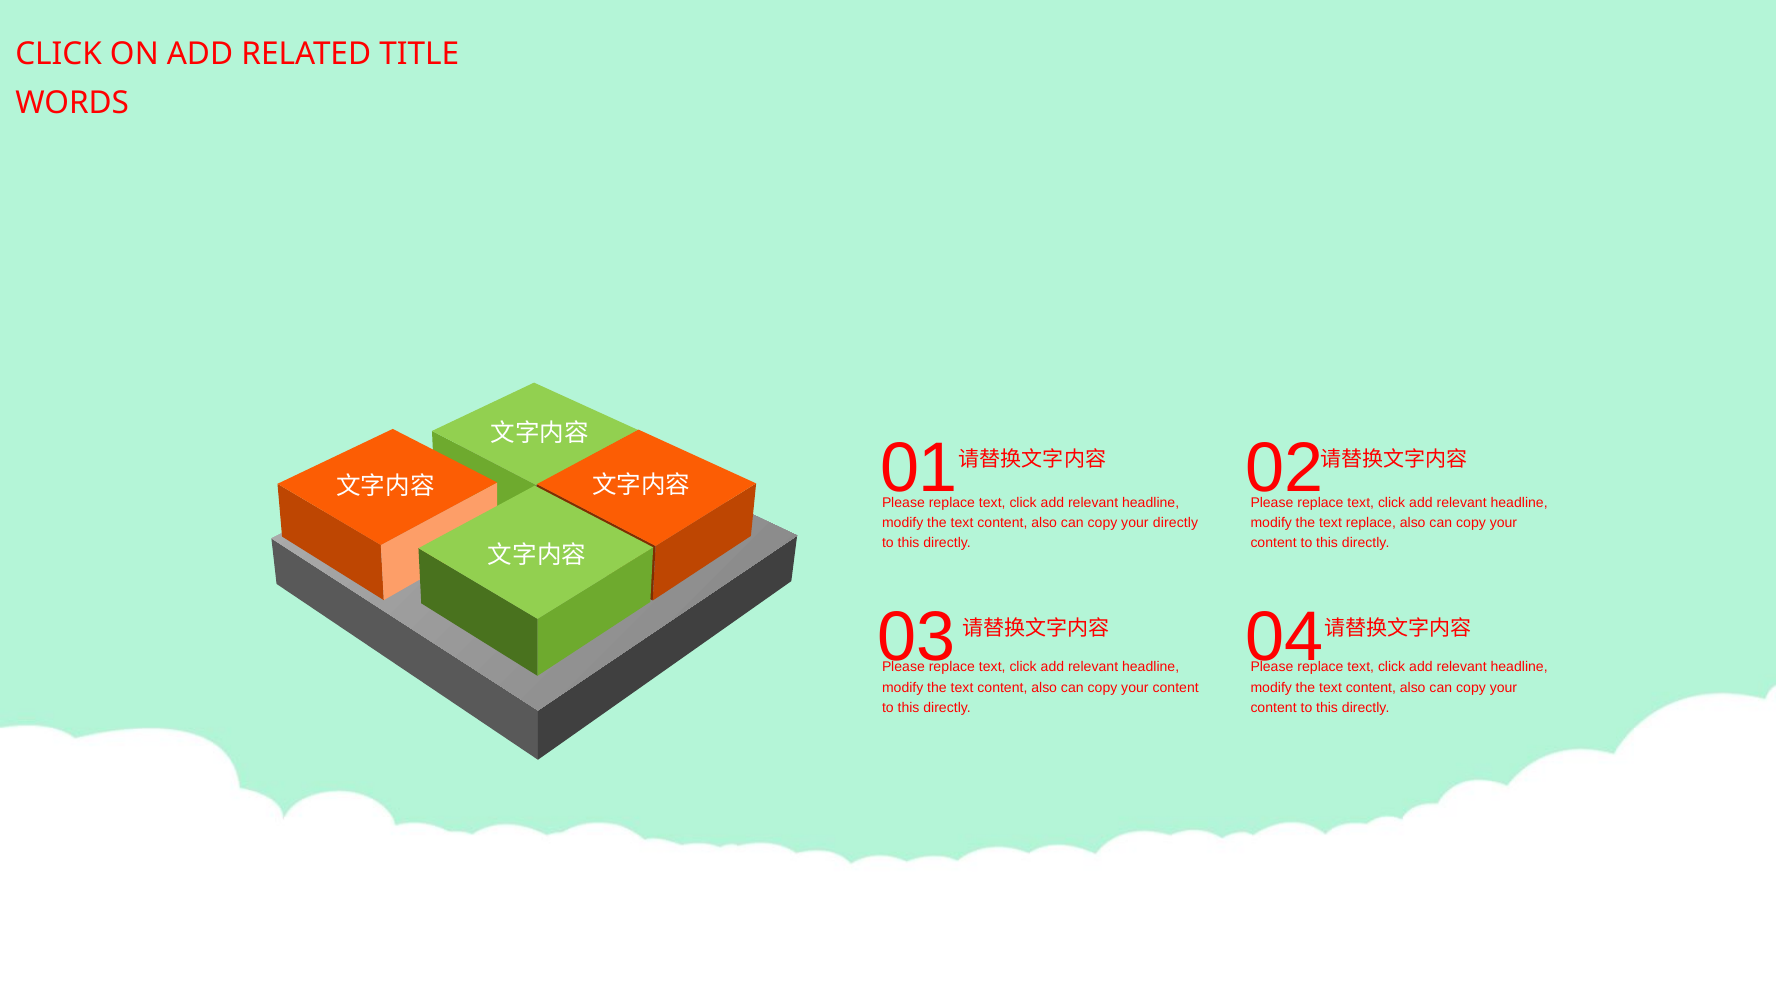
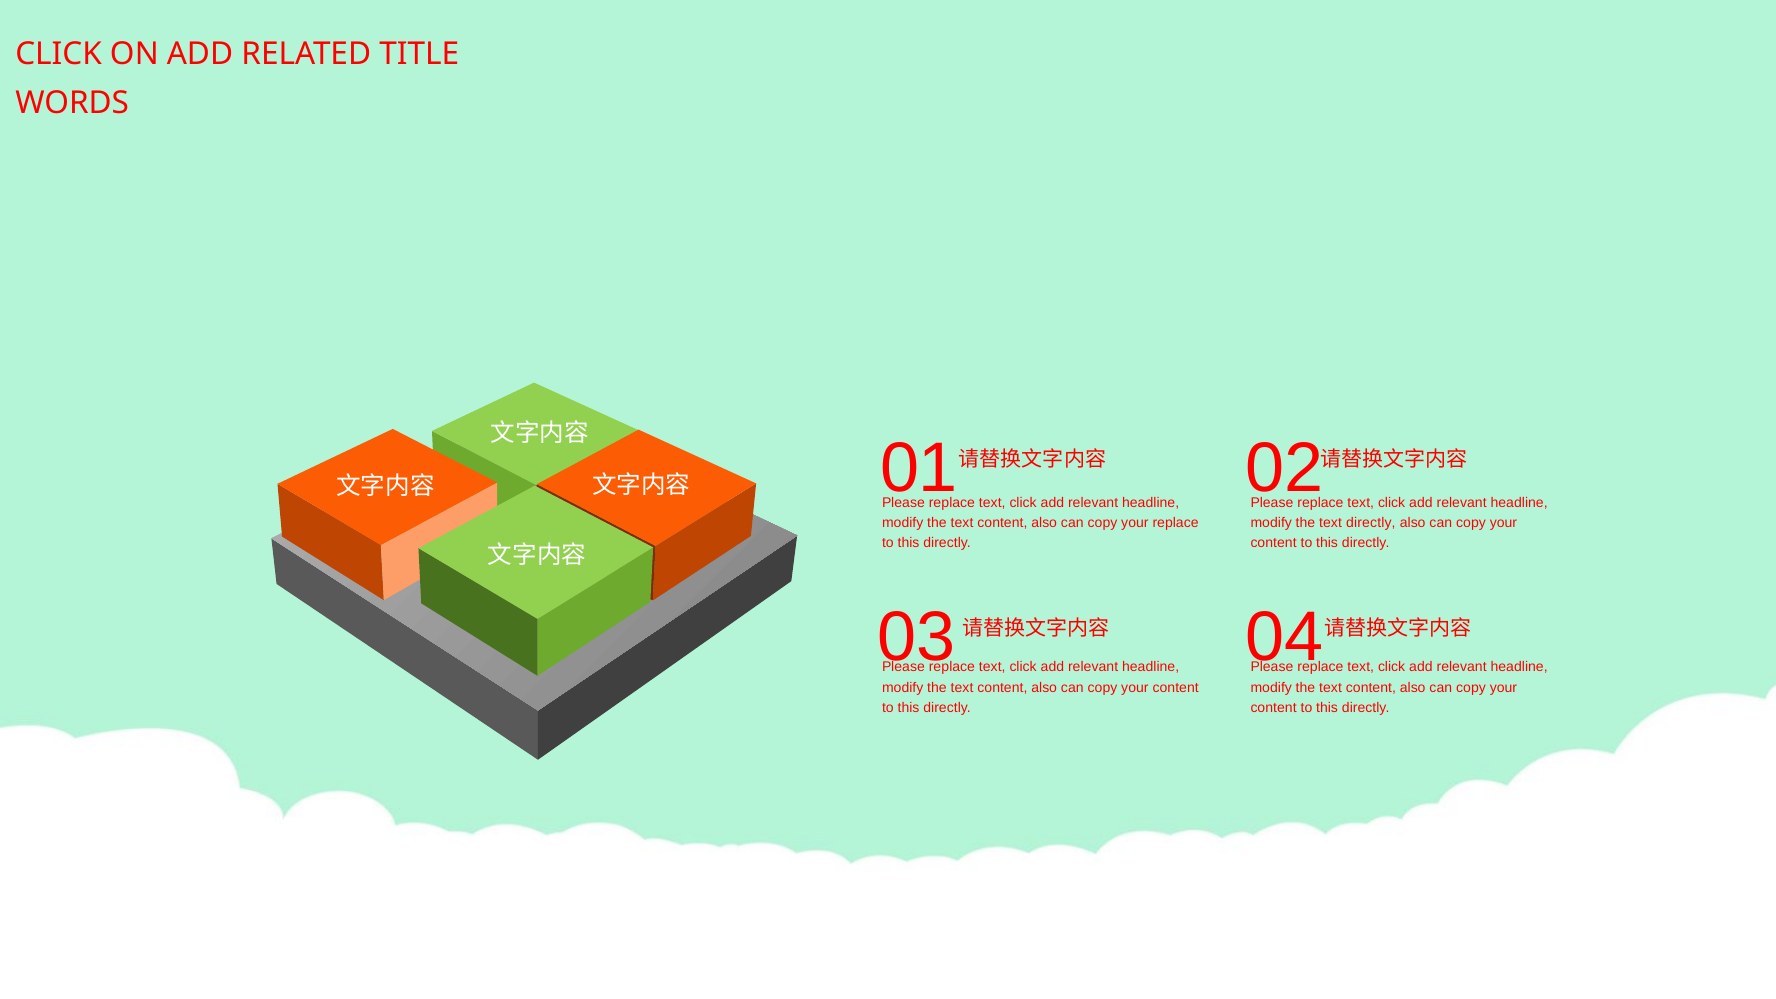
your directly: directly -> replace (1176, 523)
text replace: replace -> directly (1371, 523)
